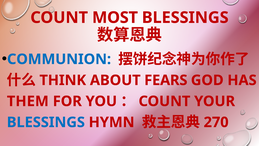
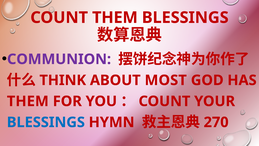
COUNT MOST: MOST -> THEM (115, 18)
COMMUNION colour: blue -> purple (59, 59)
FEARS: FEARS -> MOST (166, 80)
